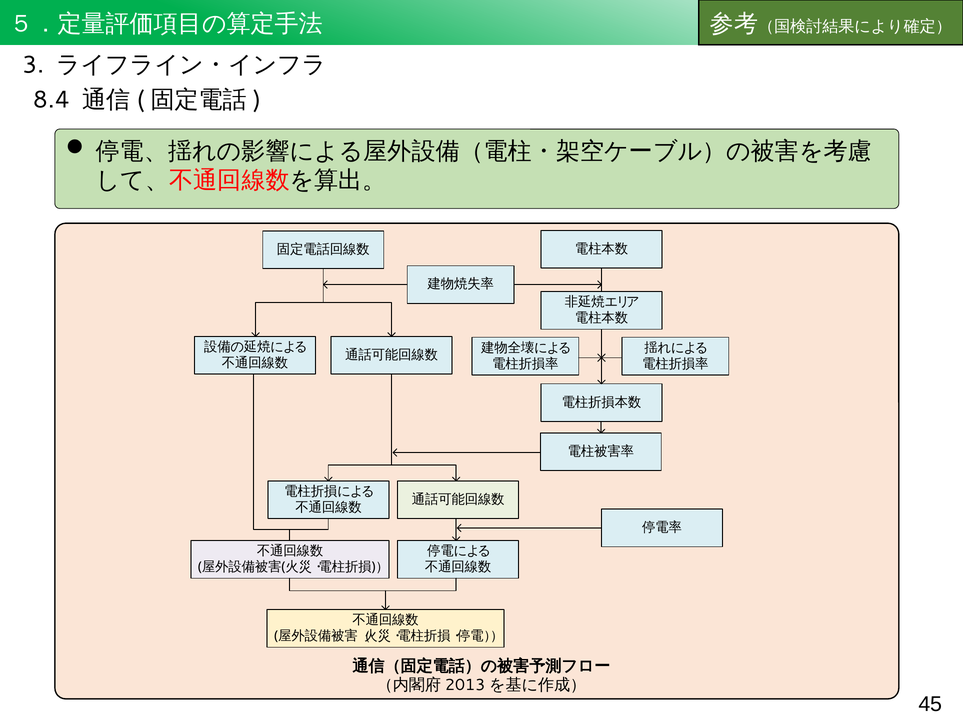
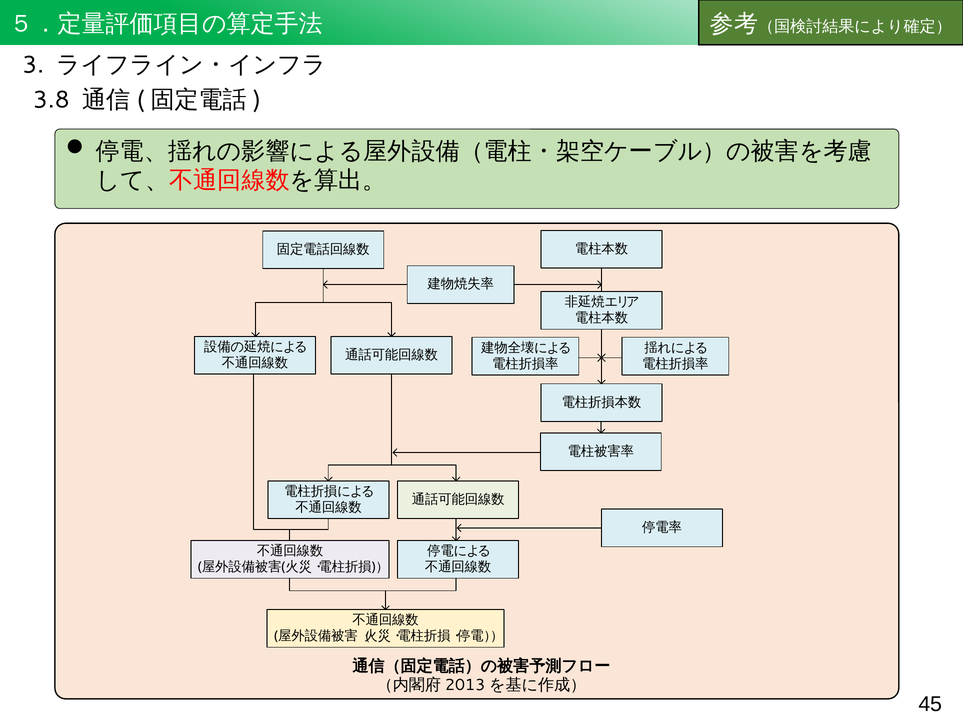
8.4: 8.4 -> 3.8 (51, 100)
